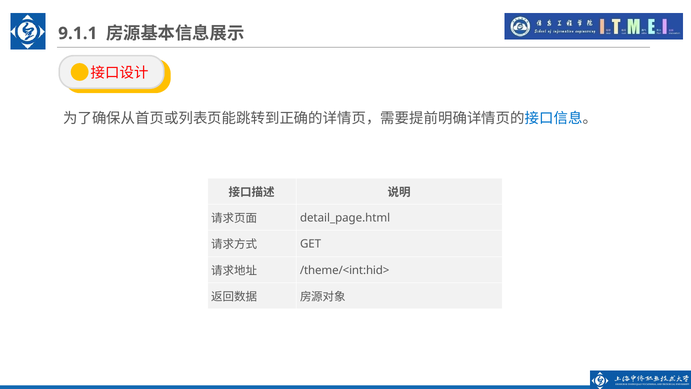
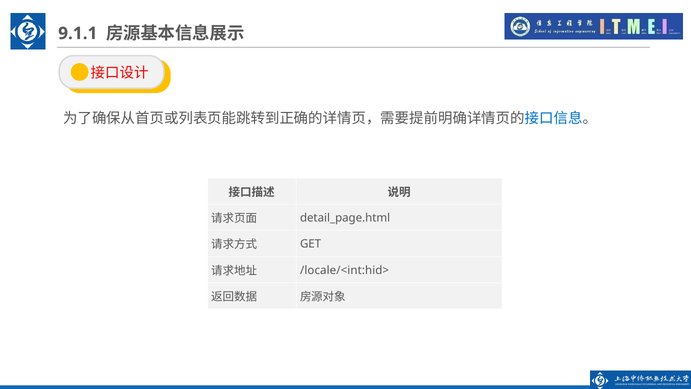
/theme/<int:hid>: /theme/<int:hid> -> /locale/<int:hid> (345, 270)
